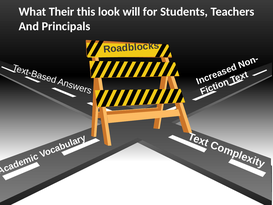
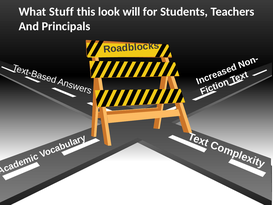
Their: Their -> Stuff (61, 12)
